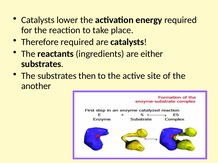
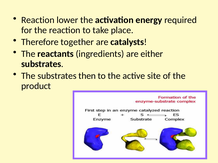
Catalysts: Catalysts -> Reaction (38, 20)
Therefore required: required -> together (77, 42)
another: another -> product (36, 86)
